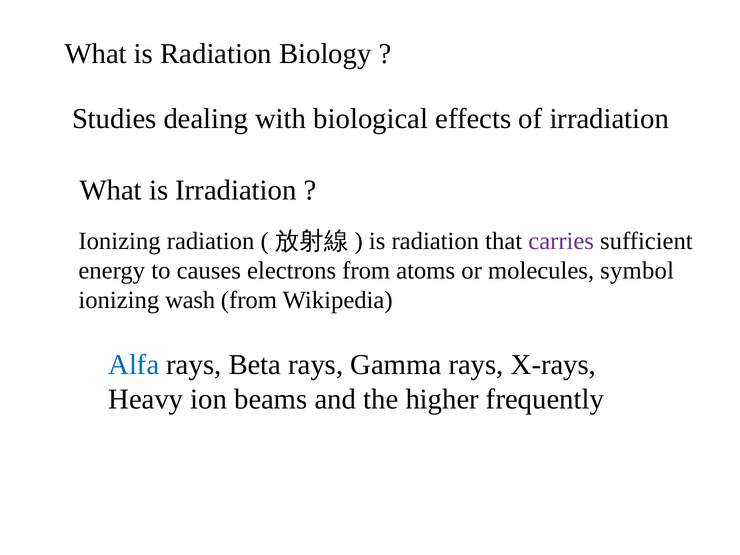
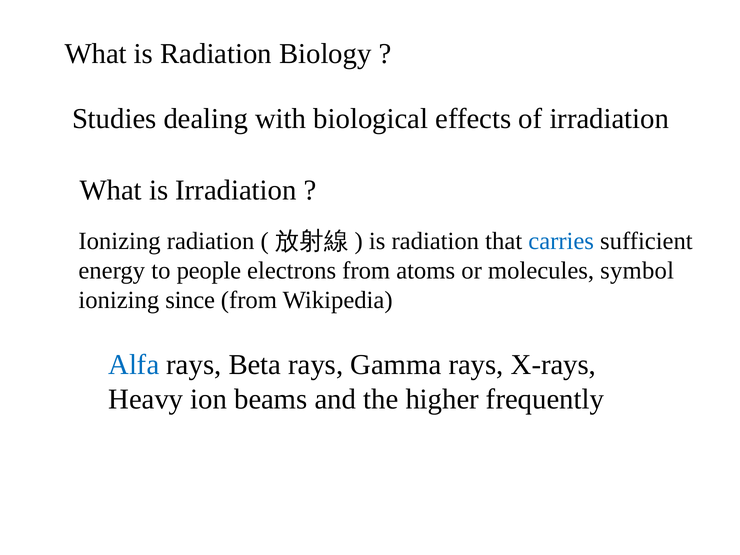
carries colour: purple -> blue (561, 241)
causes: causes -> people (209, 270)
wash: wash -> since (190, 300)
